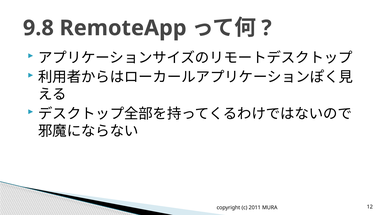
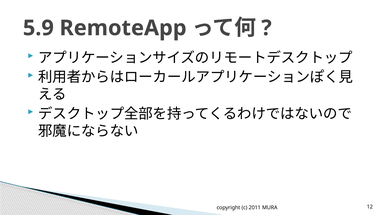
9.8: 9.8 -> 5.9 (38, 28)
